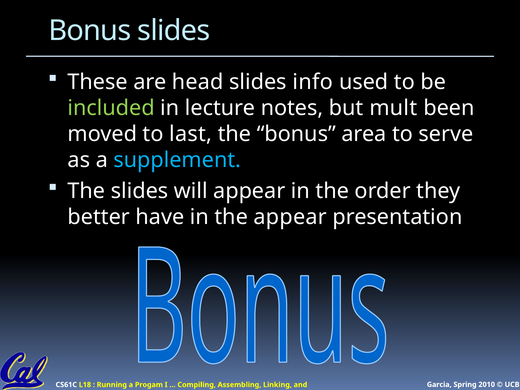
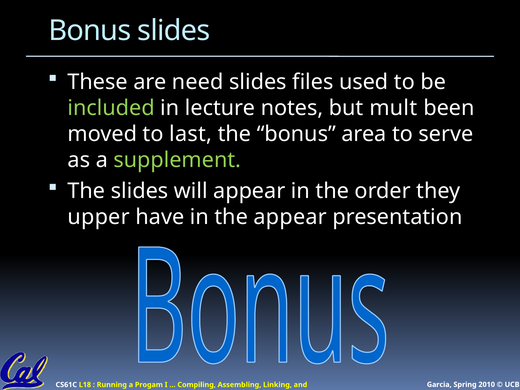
head: head -> need (198, 82)
info: info -> files (313, 82)
supplement colour: light blue -> light green (177, 160)
better: better -> upper (99, 217)
